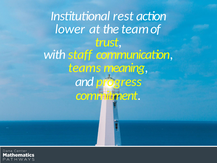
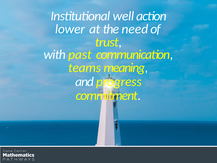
rest: rest -> well (123, 16)
team: team -> need (135, 29)
staff: staff -> past (80, 54)
